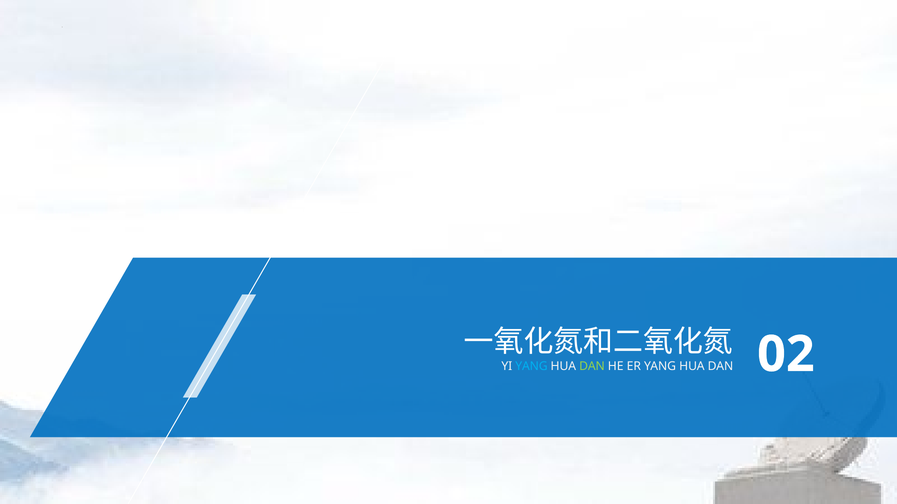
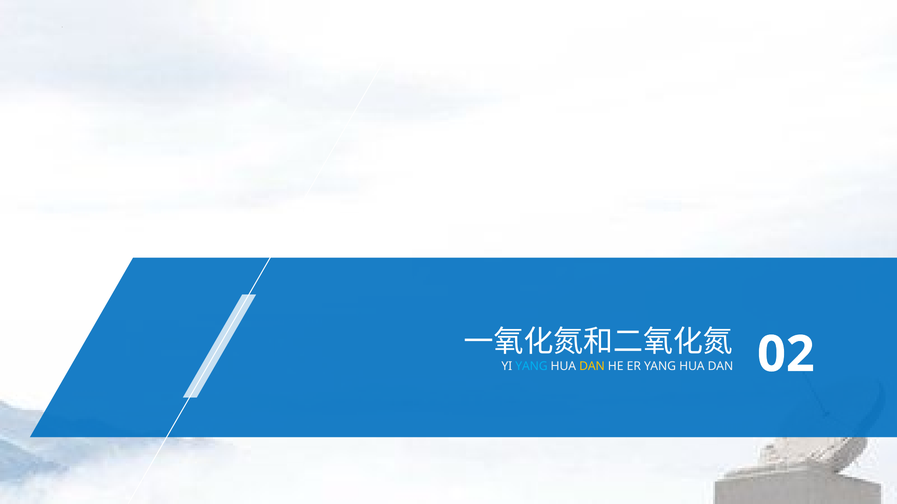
DAN colour: light green -> yellow (592, 366)
